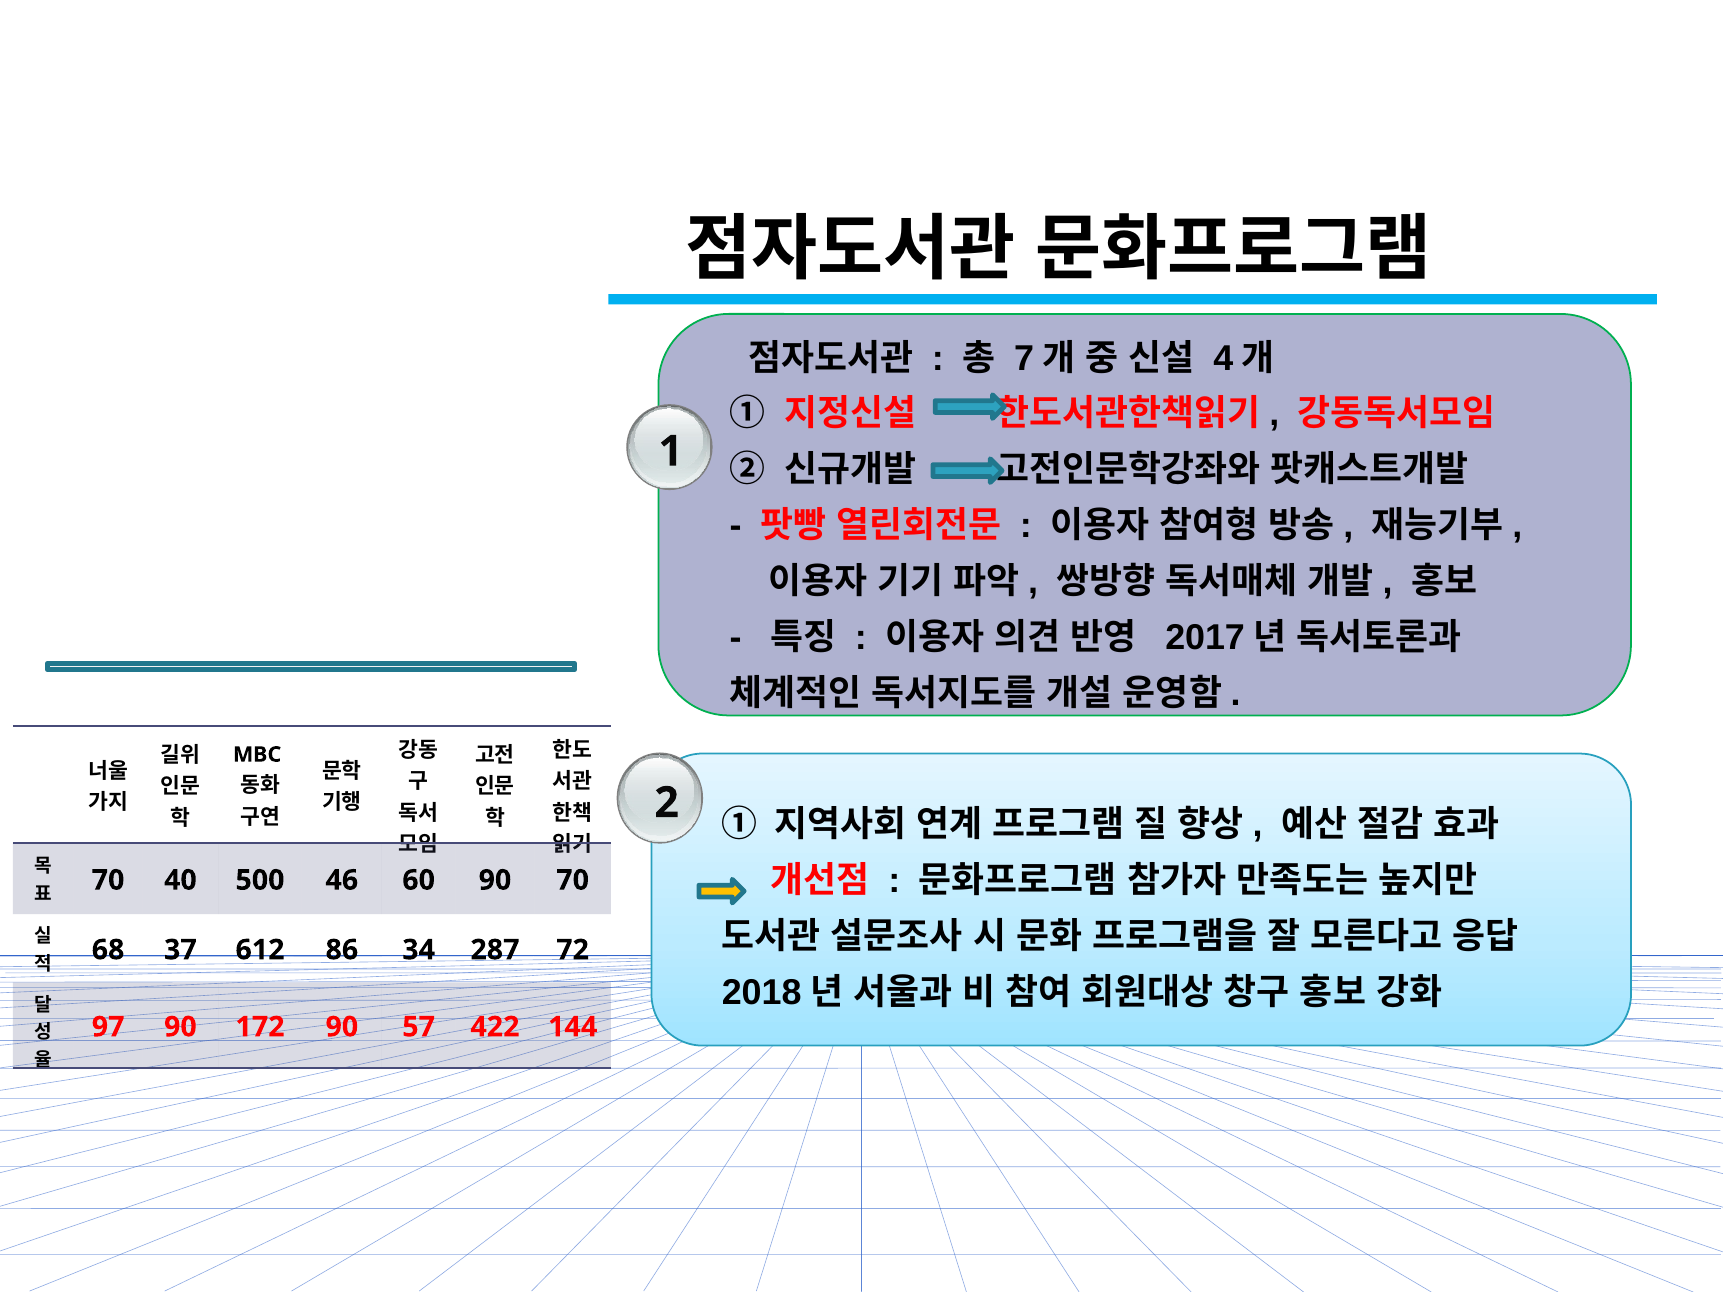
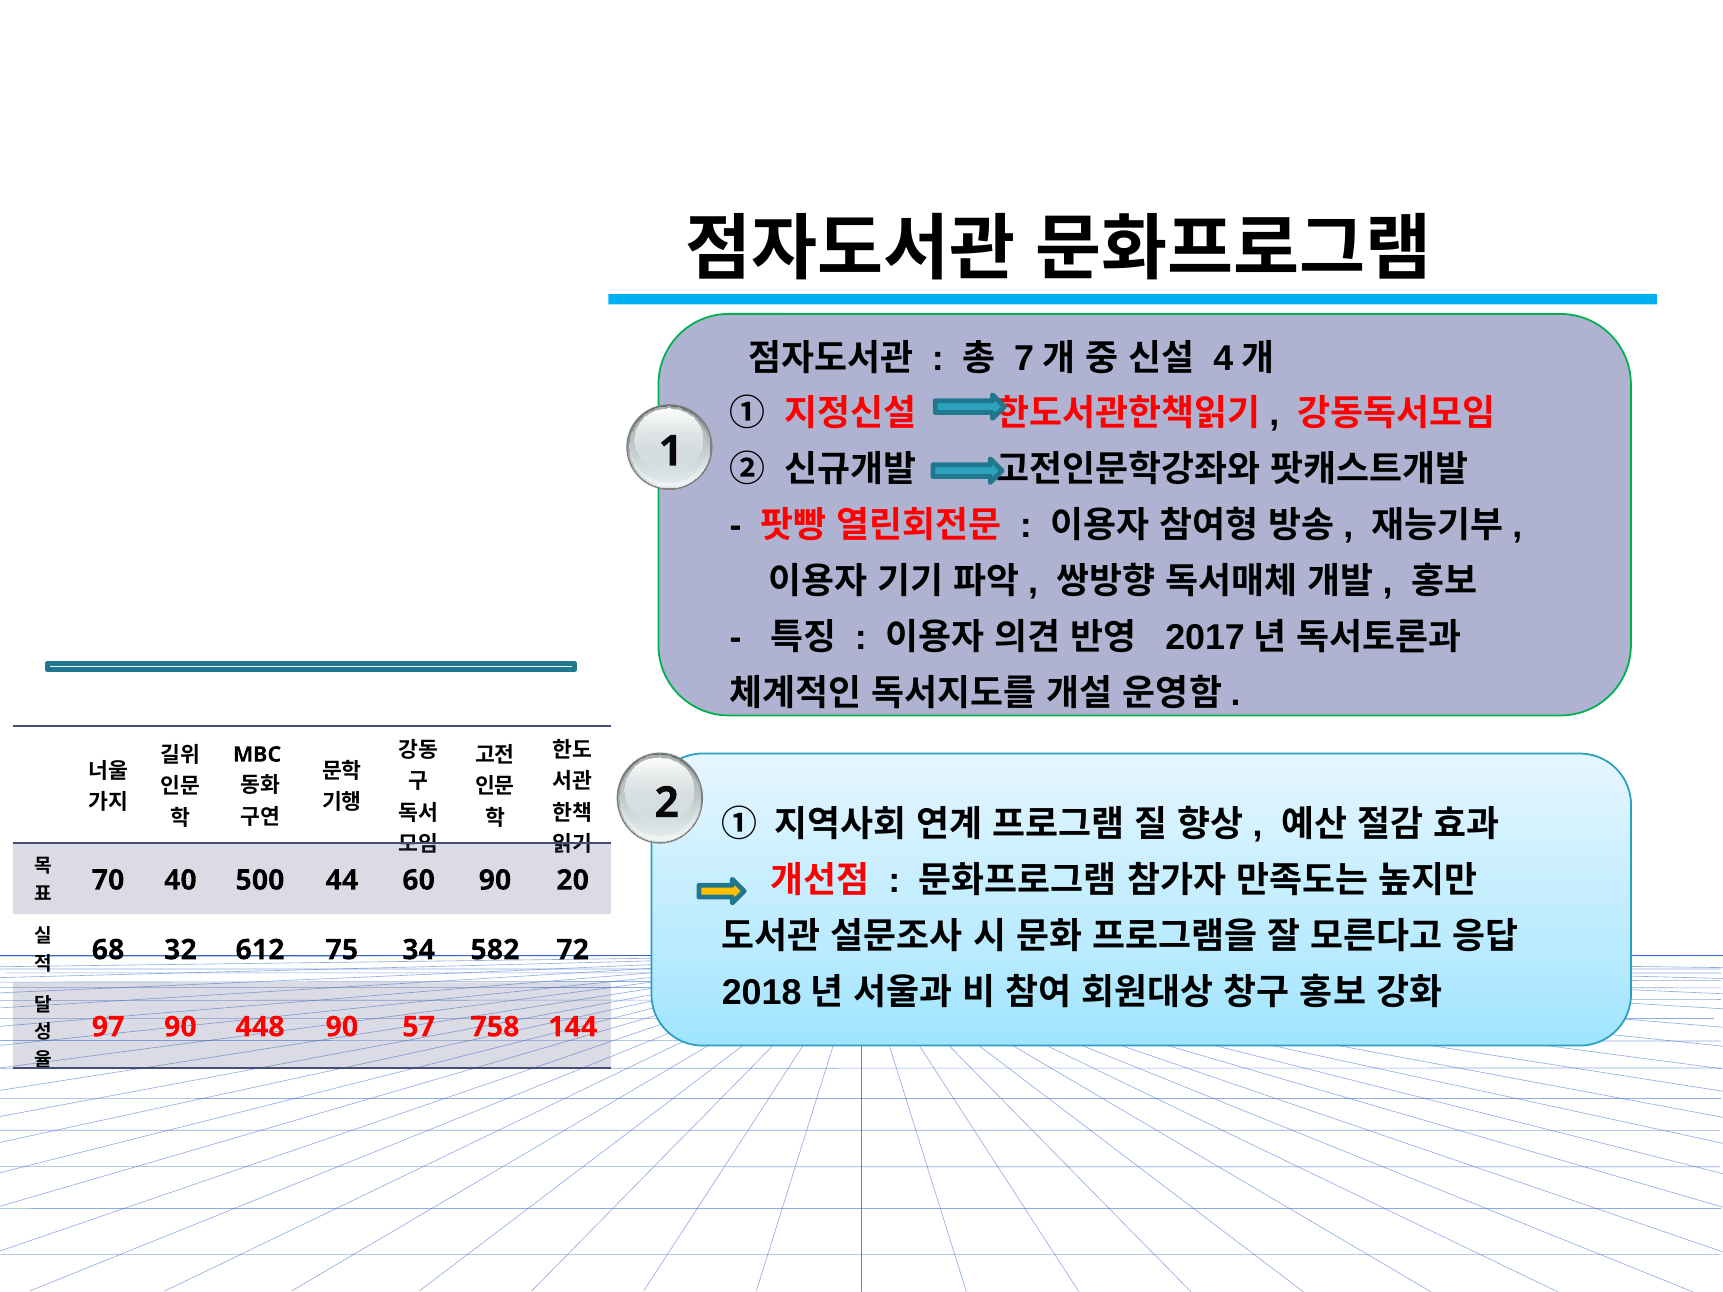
46: 46 -> 44 (342, 880)
90 70: 70 -> 20 (573, 880)
37: 37 -> 32 (180, 950)
86: 86 -> 75 (342, 950)
287: 287 -> 582 (495, 950)
172: 172 -> 448 (260, 1027)
422: 422 -> 758 (495, 1027)
